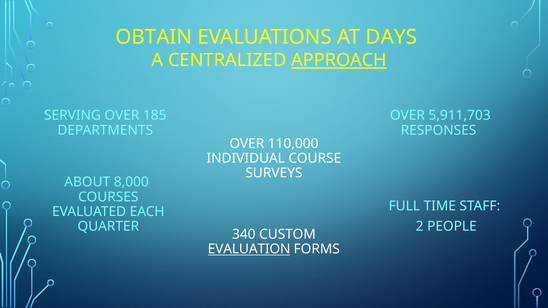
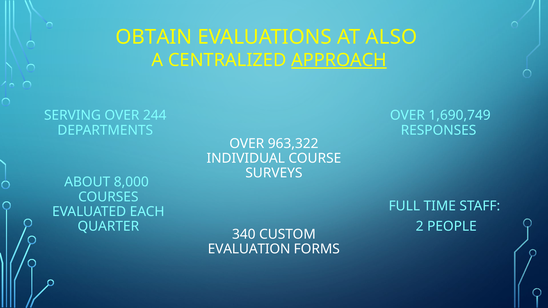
DAYS: DAYS -> ALSO (391, 37)
185: 185 -> 244 (155, 116)
5,911,703: 5,911,703 -> 1,690,749 (460, 116)
110,000: 110,000 -> 963,322 (293, 144)
EVALUATION underline: present -> none (249, 249)
